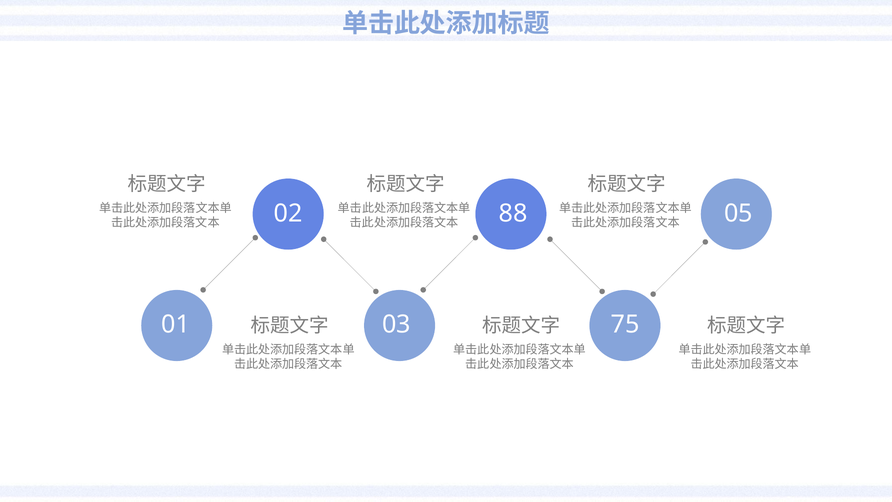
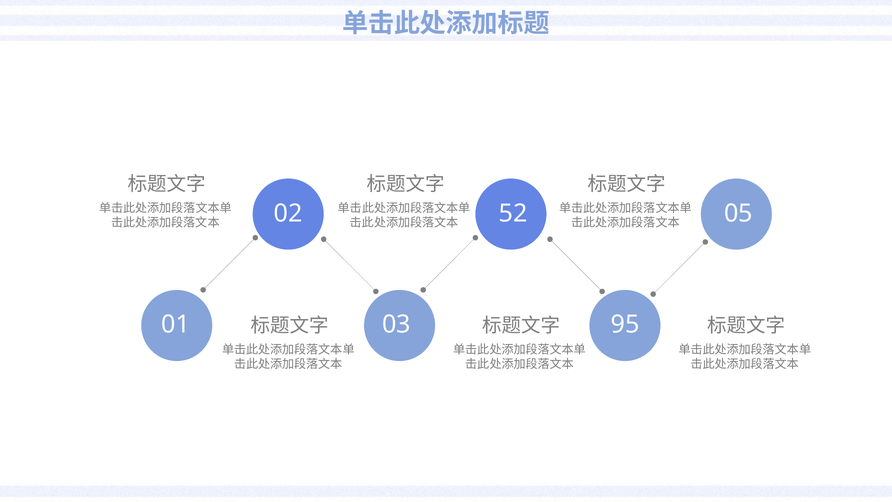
88: 88 -> 52 (513, 213)
75: 75 -> 95 (625, 324)
